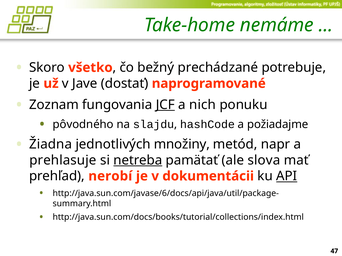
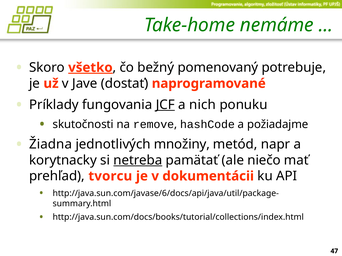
všetko underline: none -> present (90, 68)
prechádzané: prechádzané -> pomenovaný (218, 68)
Zoznam: Zoznam -> Príklady (54, 105)
pôvodného: pôvodného -> skutočnosti (83, 125)
slajdu: slajdu -> remove (154, 125)
prehlasuje: prehlasuje -> korytnacky (63, 160)
slova: slova -> niečo (264, 160)
nerobí: nerobí -> tvorcu (110, 176)
API underline: present -> none (287, 176)
